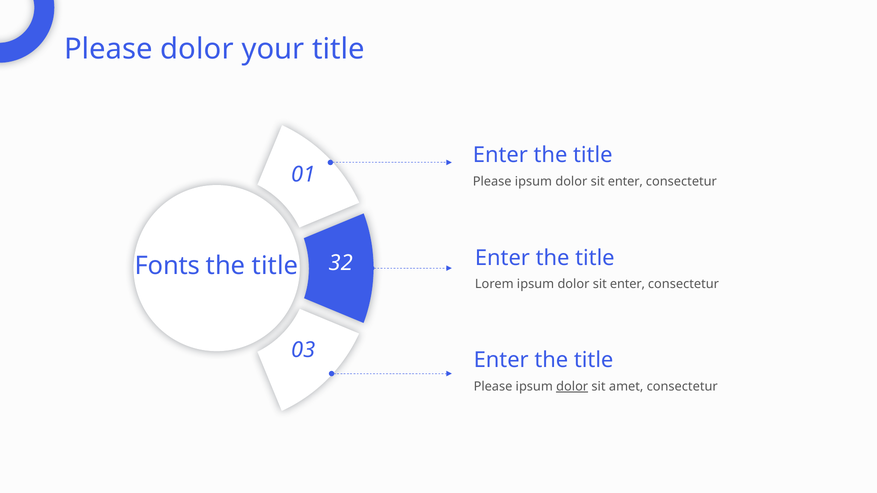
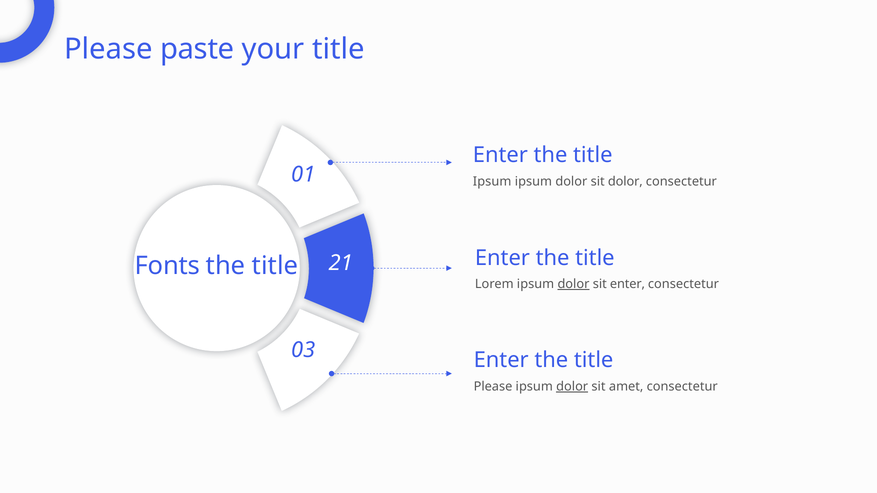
Please dolor: dolor -> paste (197, 49)
Please: Please -> Ipsum (492, 181)
enter: enter -> dolor (625, 181)
32: 32 -> 21 (341, 263)
dolor underline: none -> present (573, 284)
